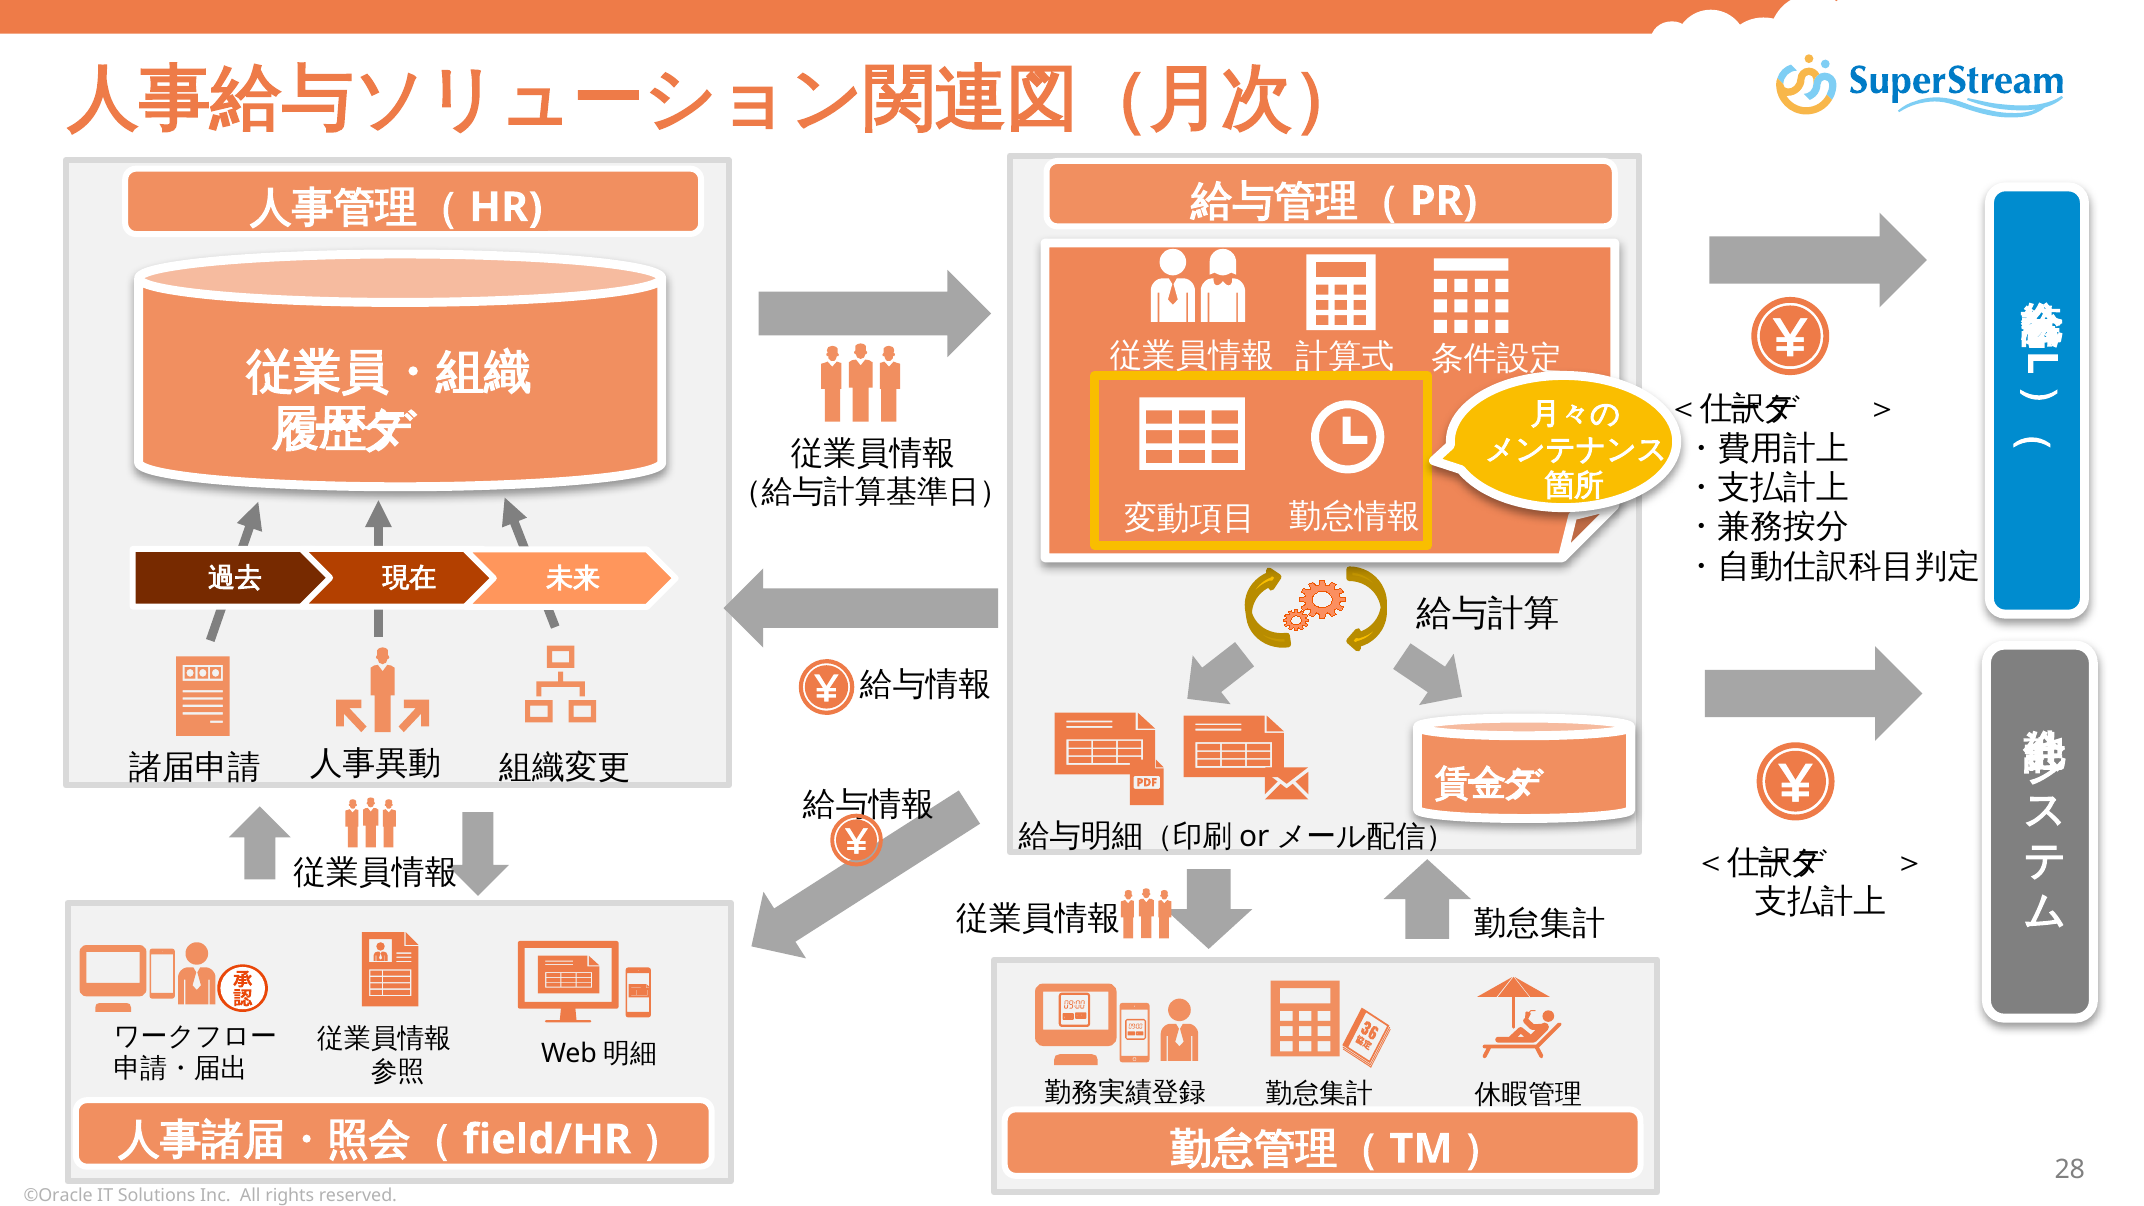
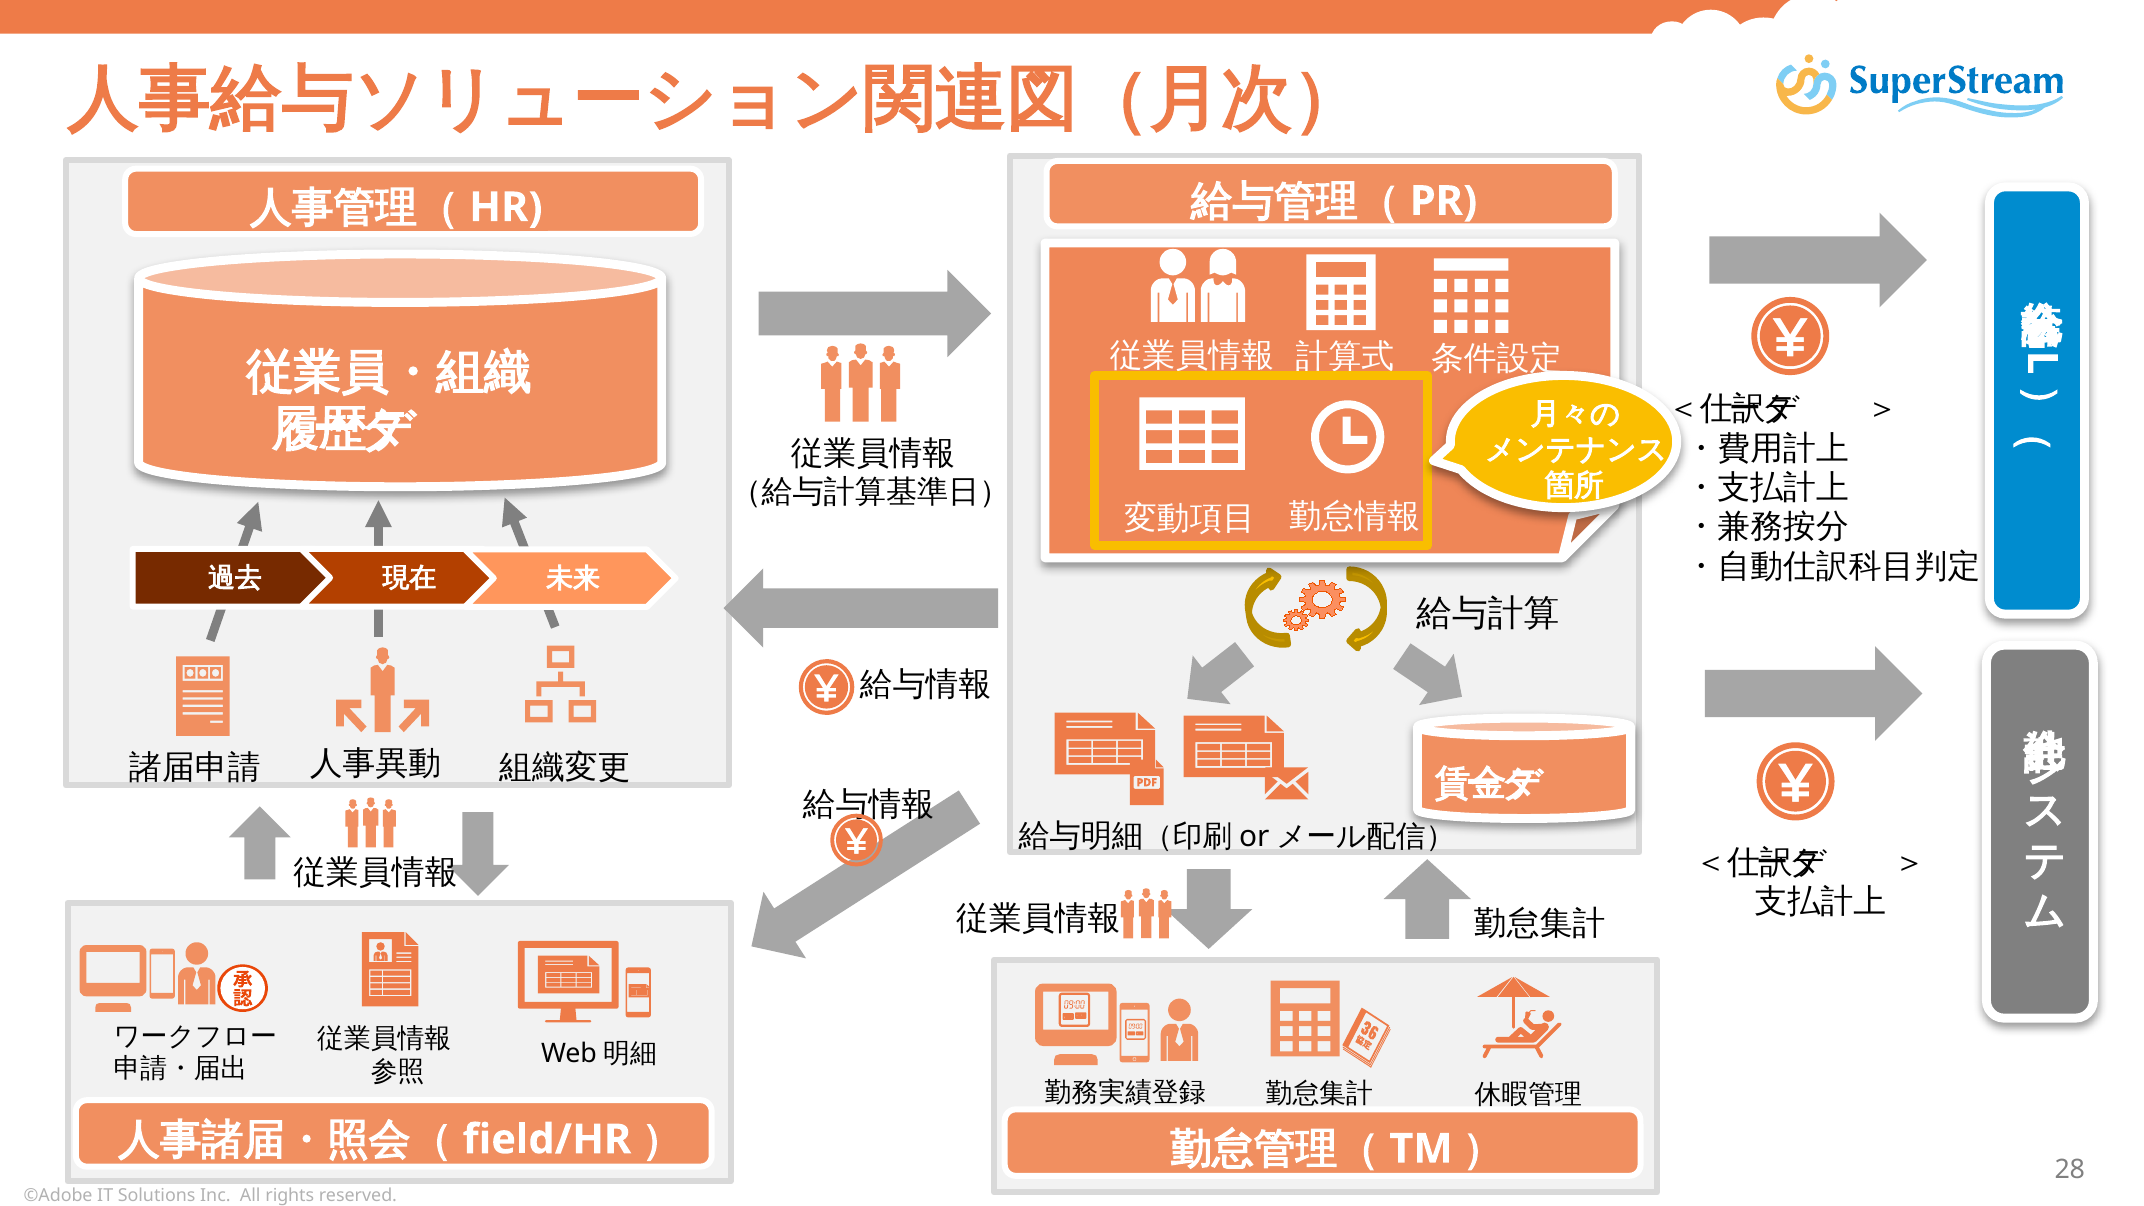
©Oracle: ©Oracle -> ©Adobe (58, 1196)
